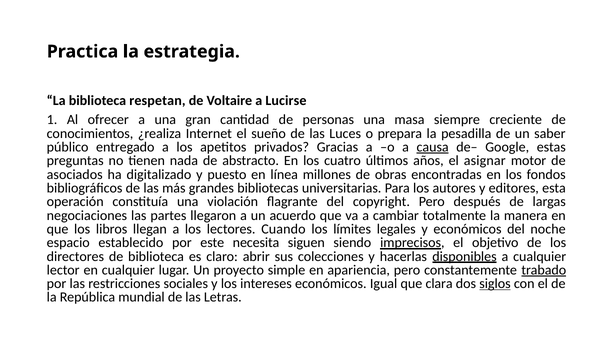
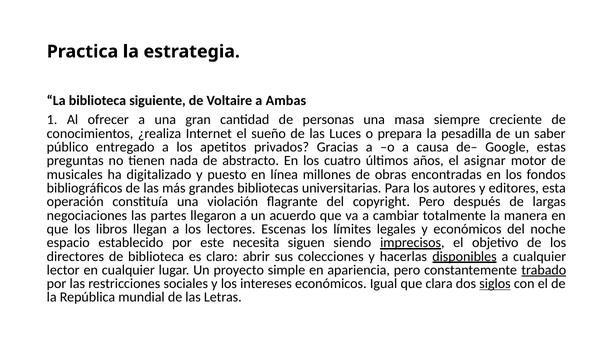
respetan: respetan -> siguiente (157, 100)
Lucirse: Lucirse -> Ambas (286, 100)
causa underline: present -> none (433, 147)
asociados: asociados -> musicales (75, 174)
Cuando: Cuando -> Escenas (284, 229)
